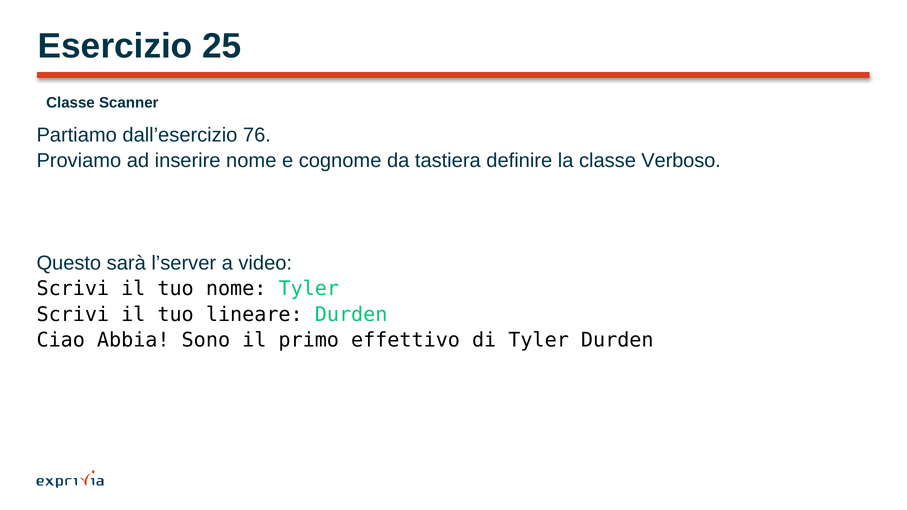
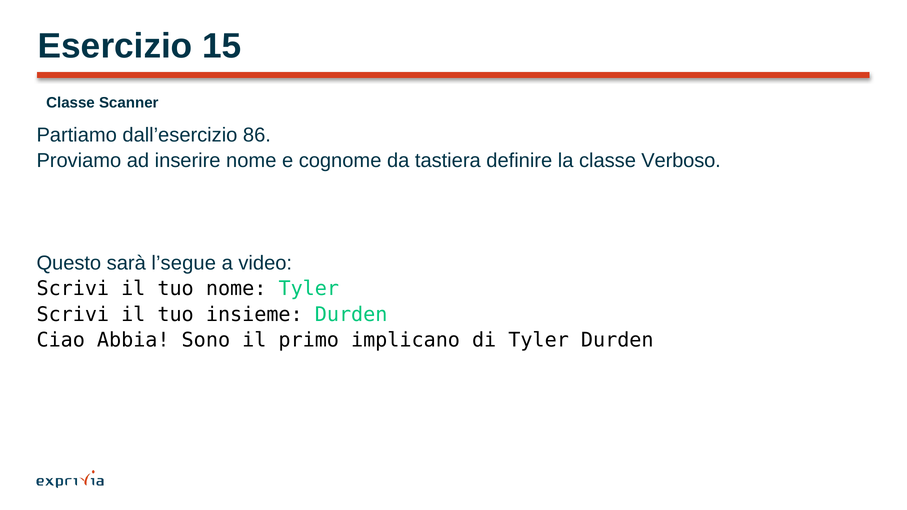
25: 25 -> 15 (222, 46)
76: 76 -> 86 (257, 135)
l’server: l’server -> l’segue (184, 263)
lineare: lineare -> insieme (254, 315)
effettivo: effettivo -> implicano (406, 340)
